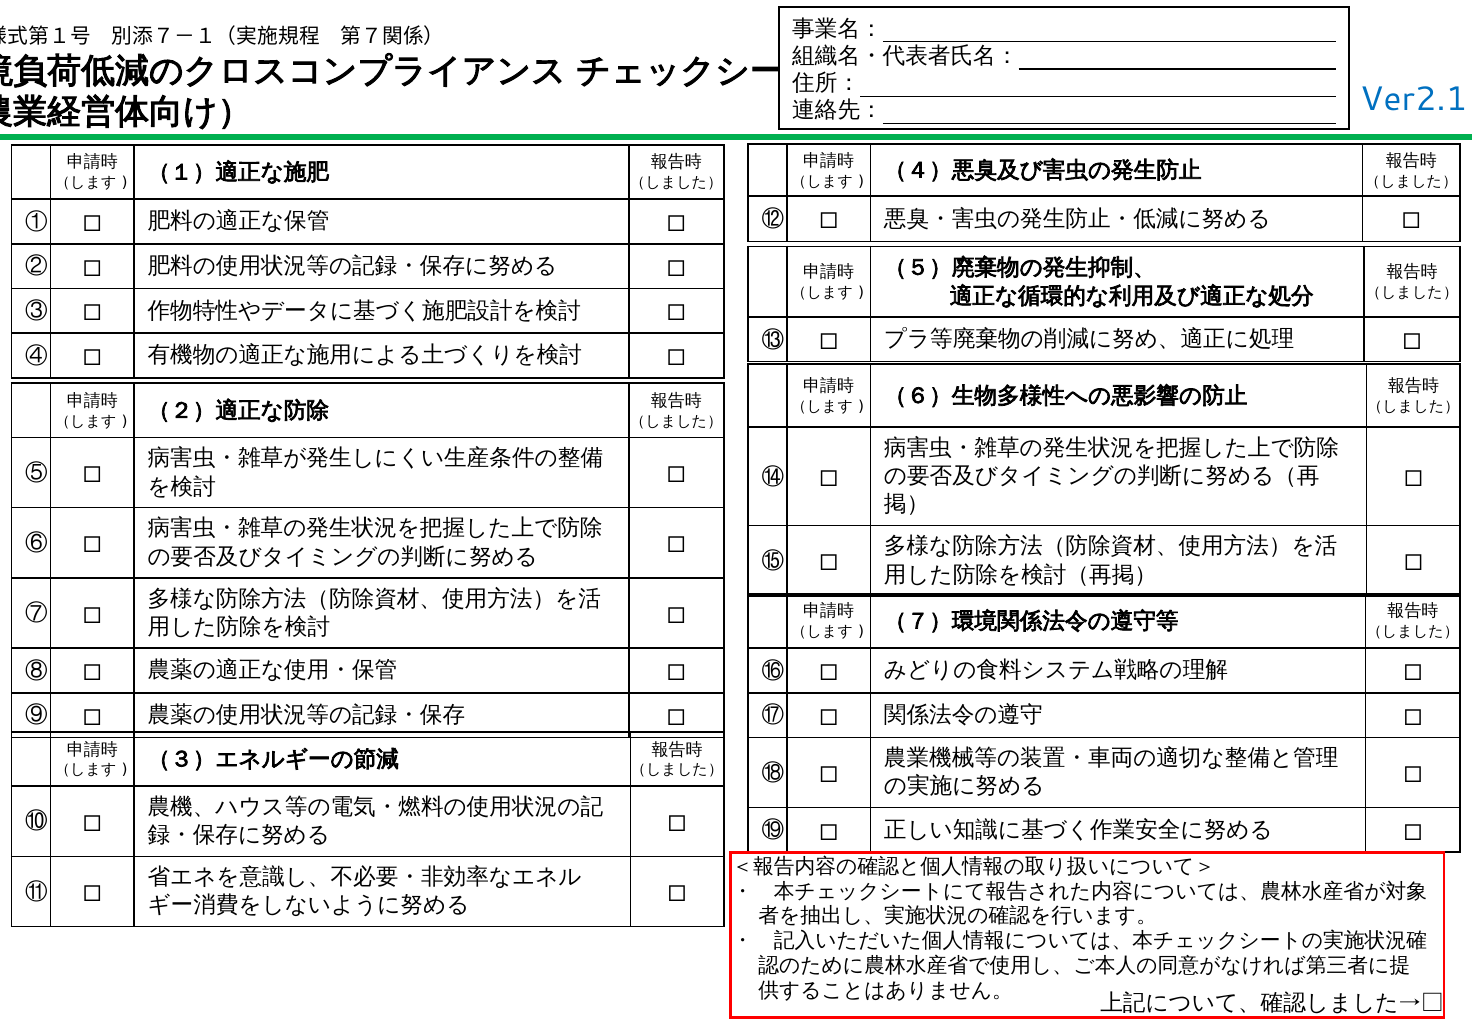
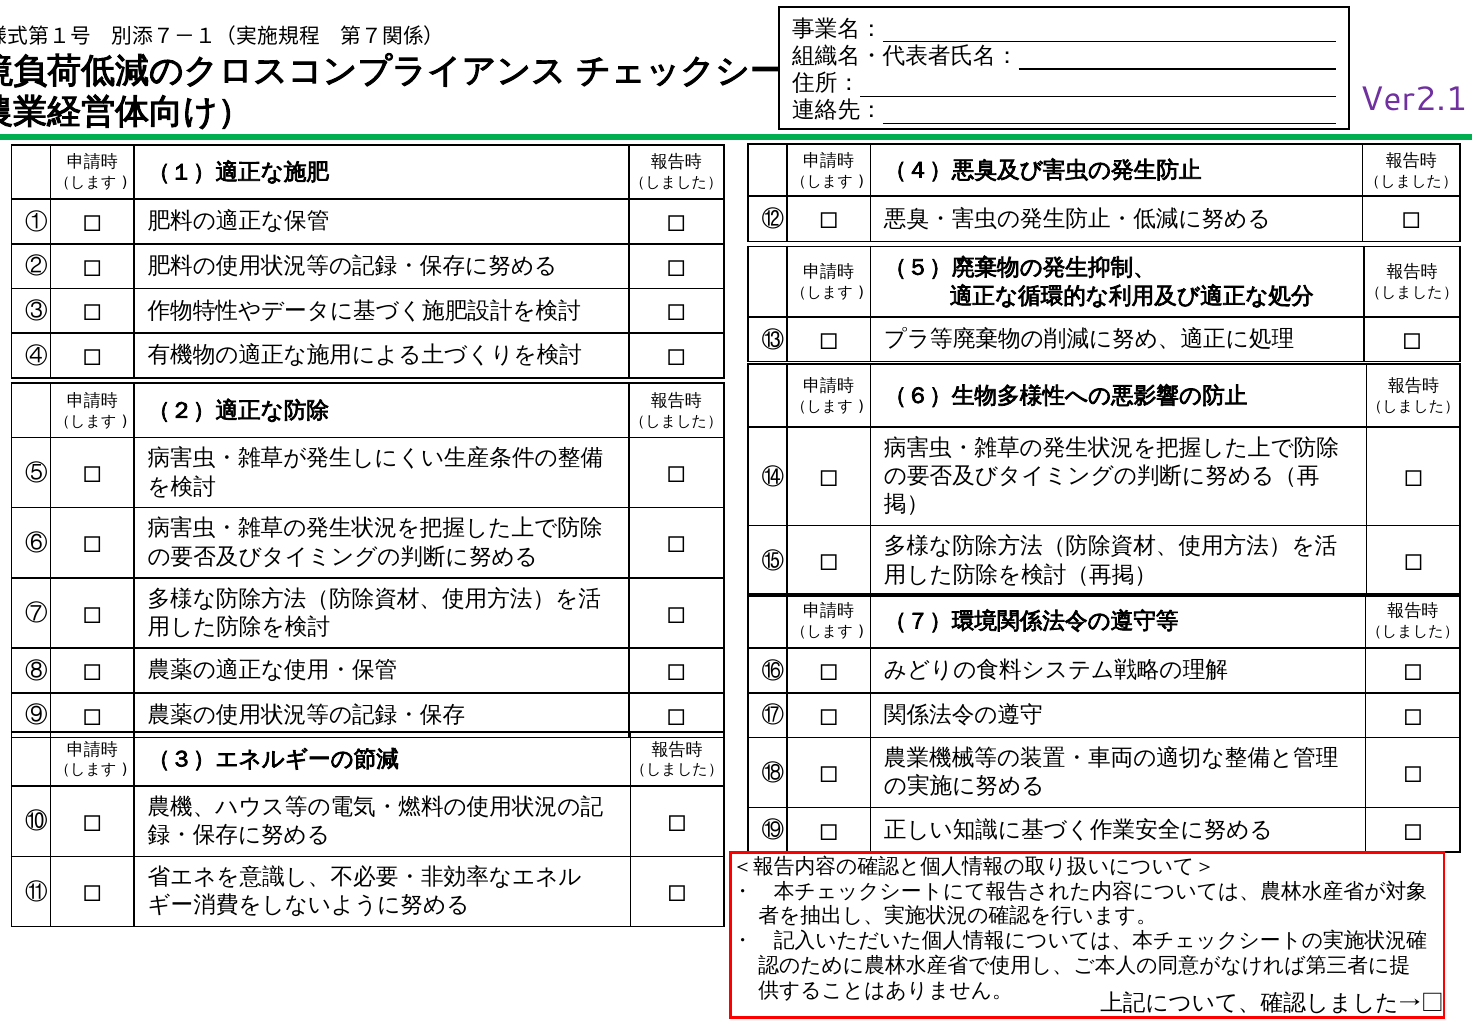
Ver2.1 colour: blue -> purple (1414, 99)
